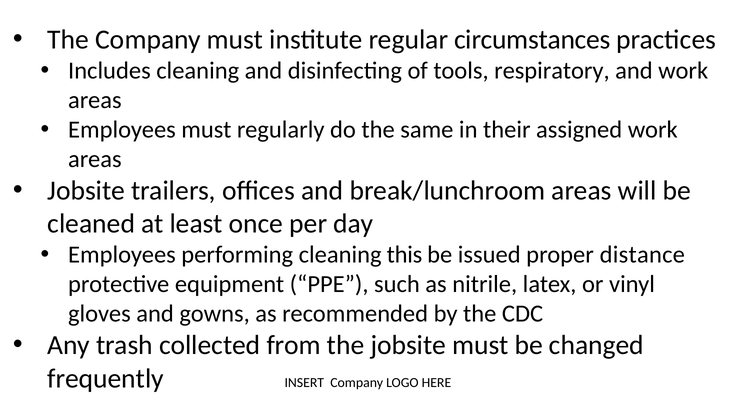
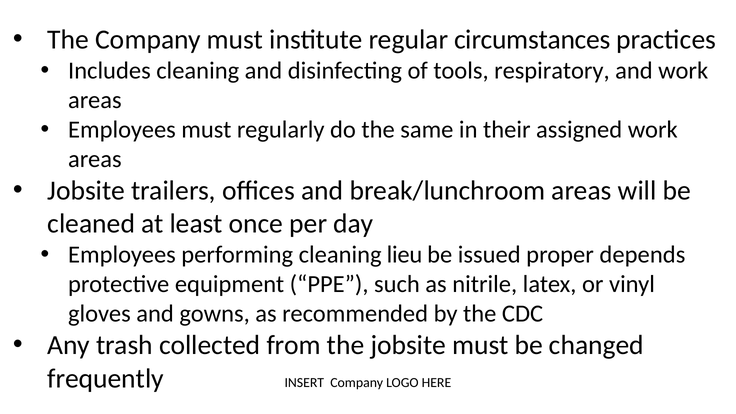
this: this -> lieu (405, 255)
distance: distance -> depends (642, 255)
